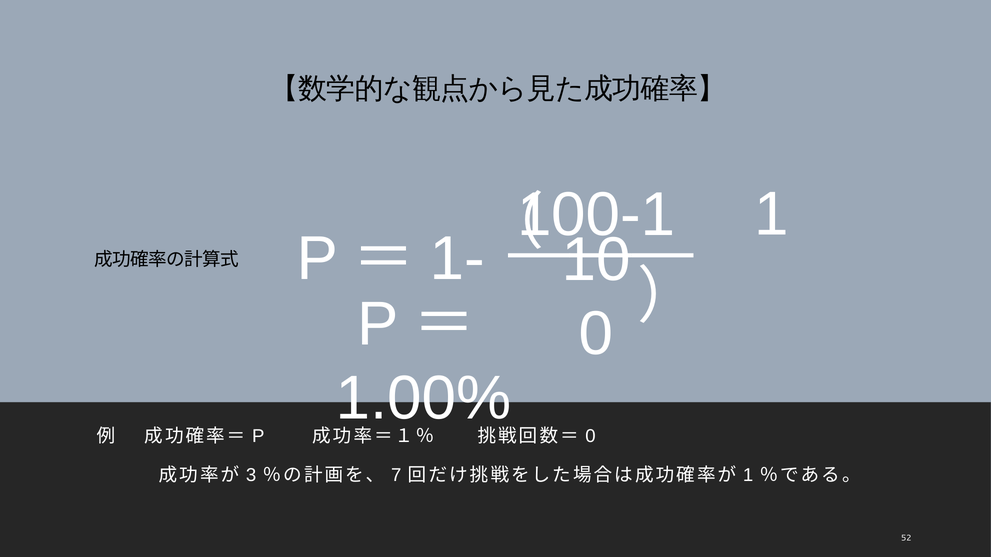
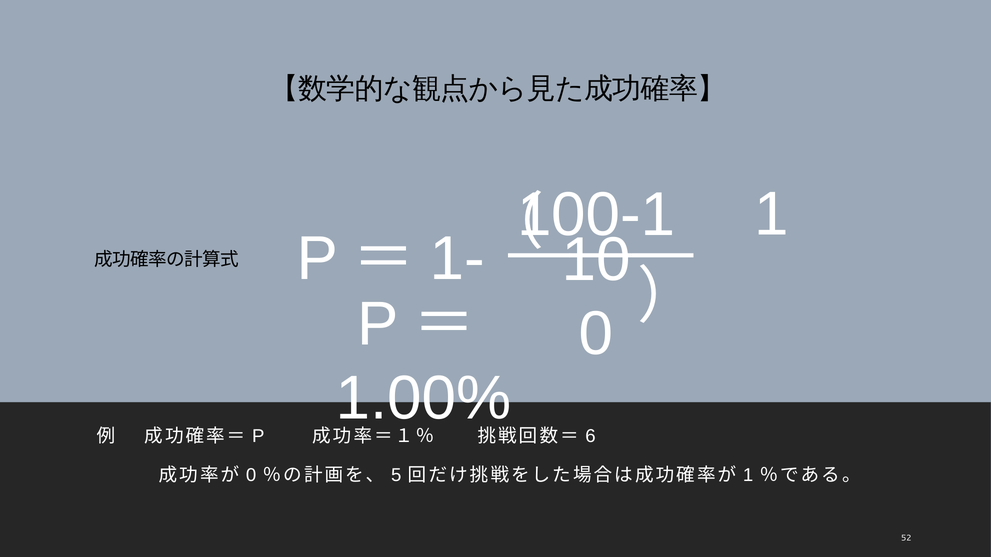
0: 0 -> 6 (590, 437)
3: 3 -> 0 (251, 476)
7: 7 -> 5 (396, 476)
